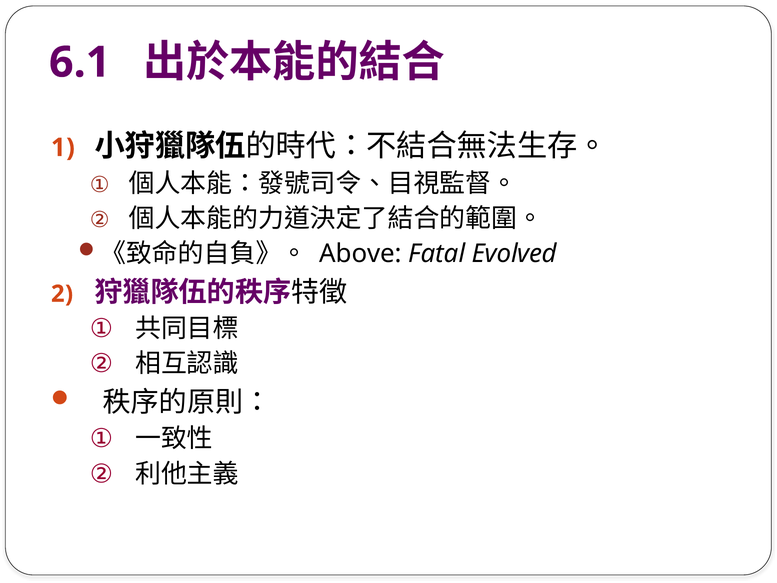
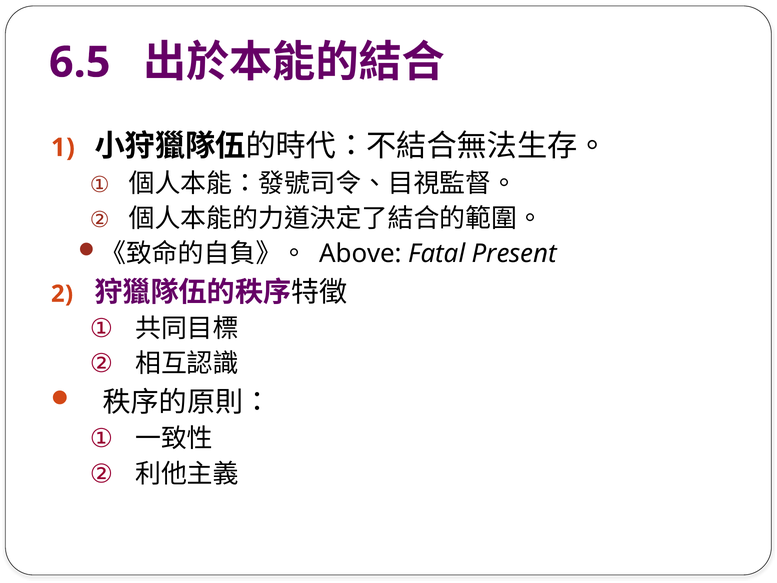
6.1: 6.1 -> 6.5 (80, 62)
Evolved: Evolved -> Present (514, 254)
